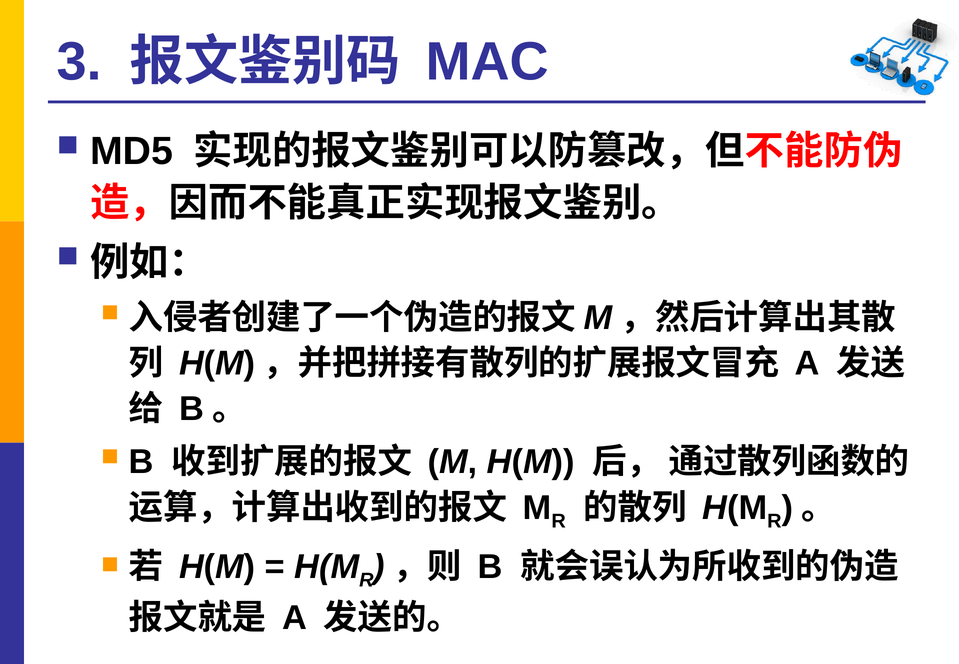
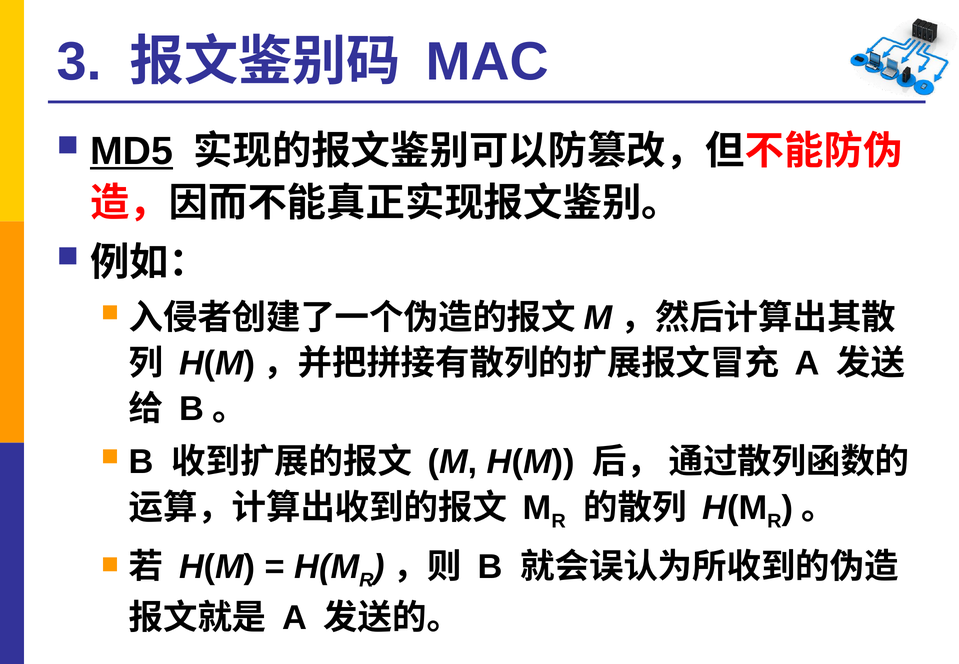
MD5 underline: none -> present (132, 151)
